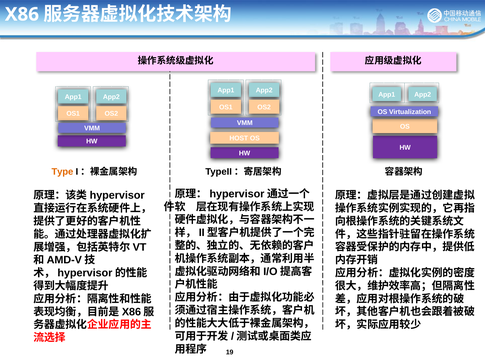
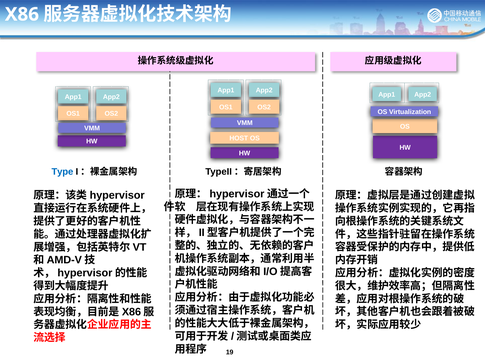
Type colour: orange -> blue (62, 171)
